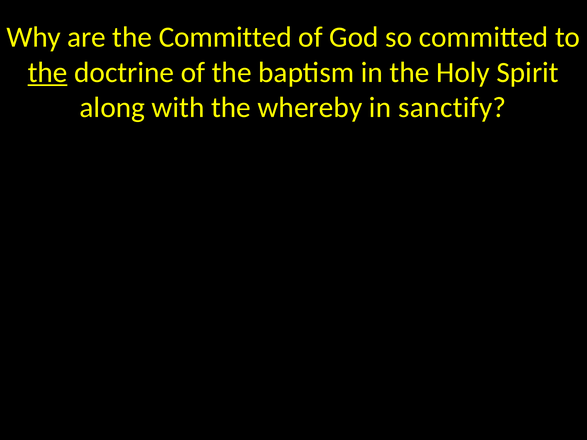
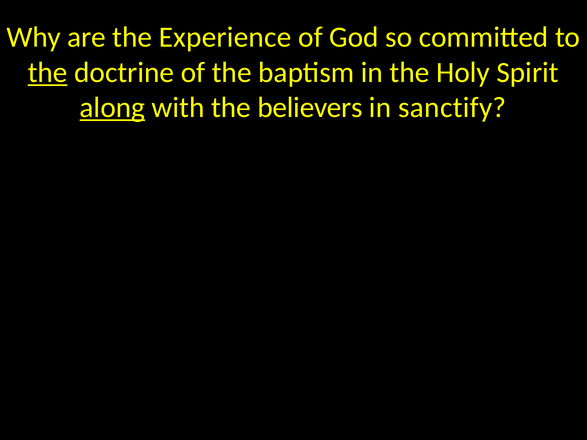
the Committed: Committed -> Experience (225, 37)
along underline: none -> present (112, 108)
whereby: whereby -> believers (310, 108)
